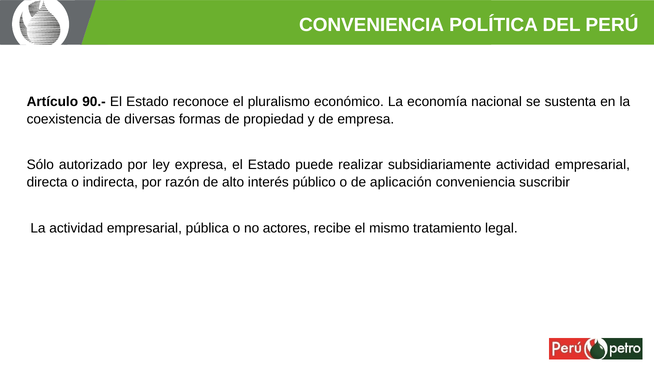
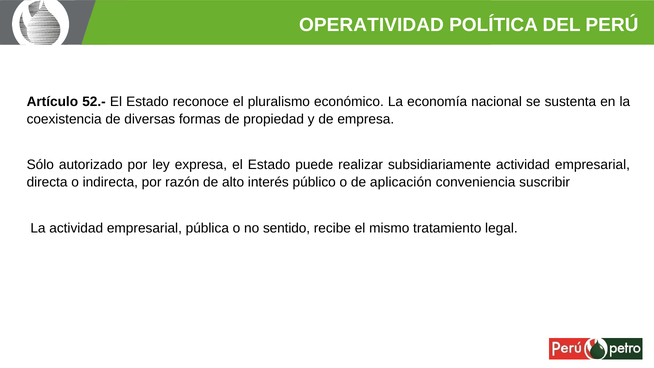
CONVENIENCIA: CONVENIENCIA -> OPERATIVIDAD (371, 25)
90.-: 90.- -> 52.- (94, 102)
actores: actores -> sentido (287, 228)
